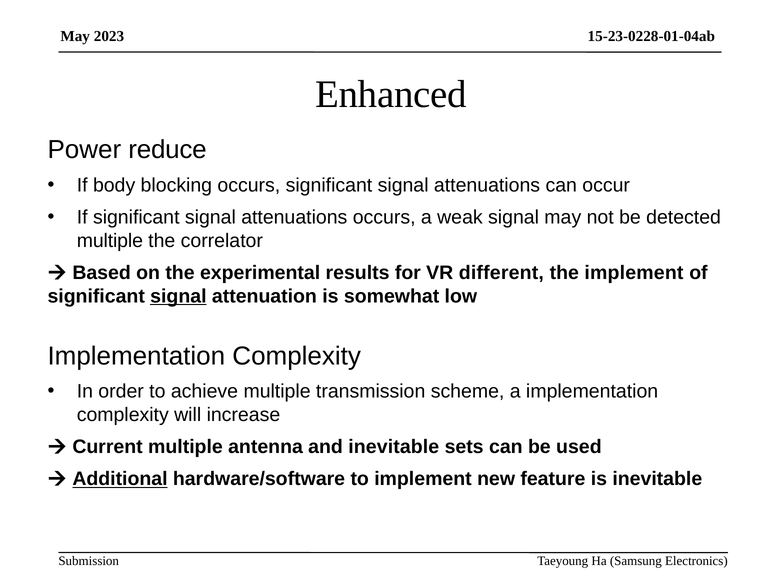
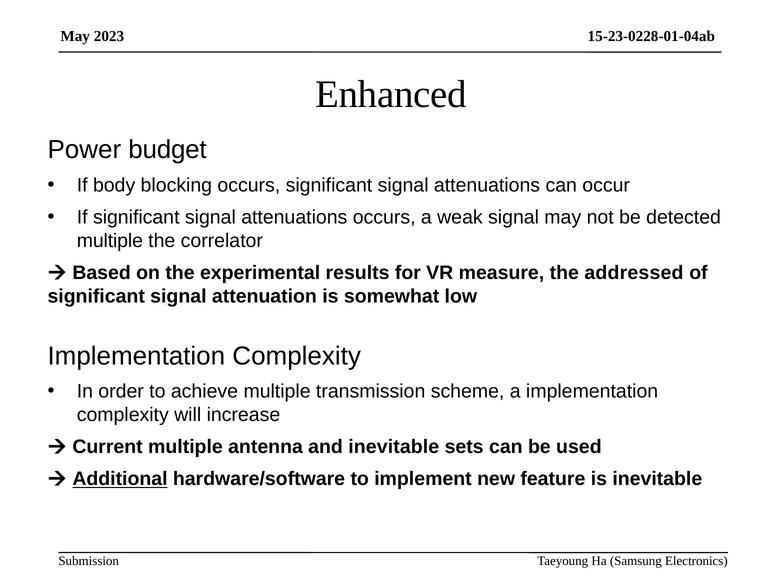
reduce: reduce -> budget (168, 150)
different: different -> measure (501, 273)
the implement: implement -> addressed (634, 273)
signal underline: present -> none (178, 296)
